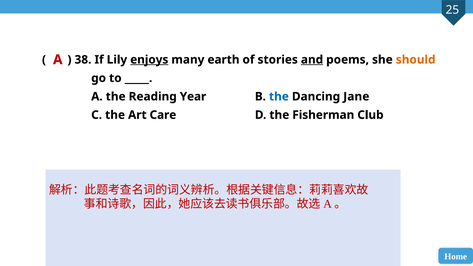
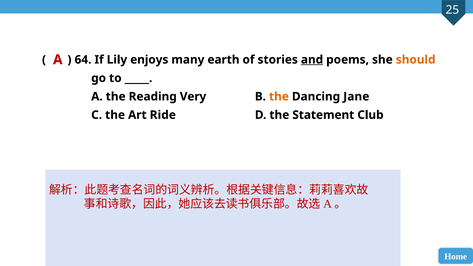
38: 38 -> 64 (83, 60)
enjoys underline: present -> none (149, 60)
Year: Year -> Very (193, 97)
the colour: blue -> orange (279, 97)
Care: Care -> Ride (163, 115)
Fisherman: Fisherman -> Statement (323, 115)
